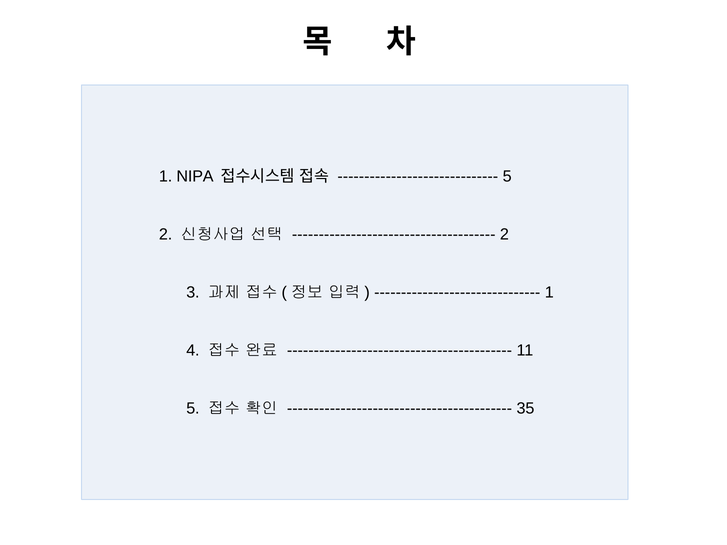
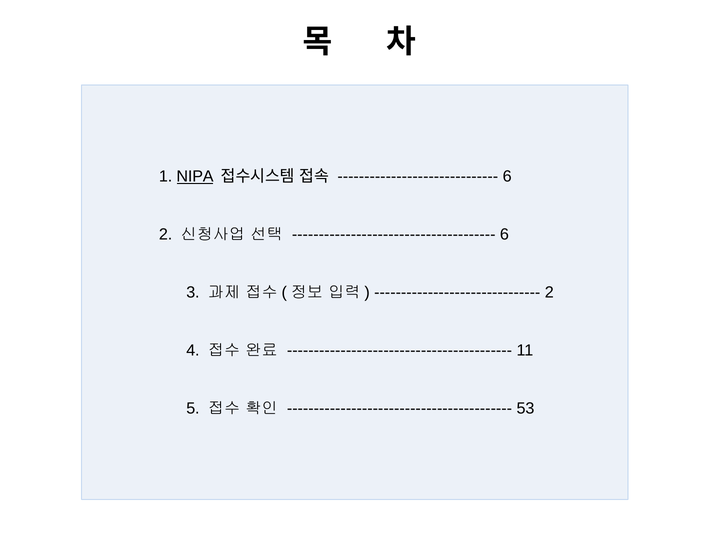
NIPA underline: none -> present (195, 176)
5: 5 -> 6 (507, 176)
2: 2 -> 6 (504, 235)
1: 1 -> 2 (549, 293)
35: 35 -> 53 (526, 409)
